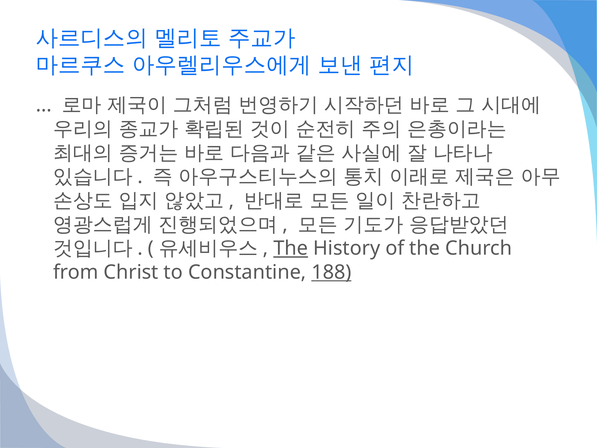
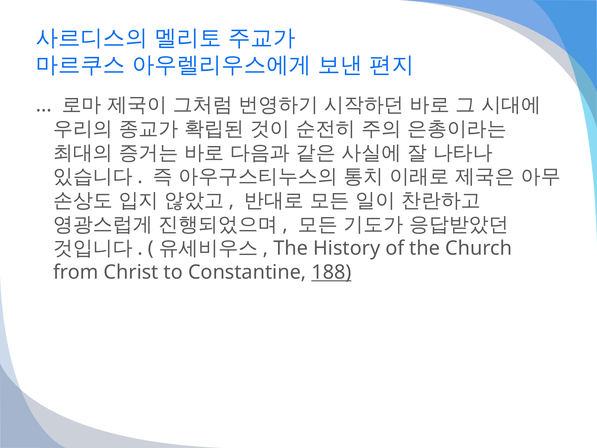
The underline: present -> none (291, 248)
